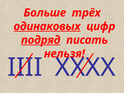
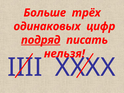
одинаковых underline: present -> none (47, 26)
